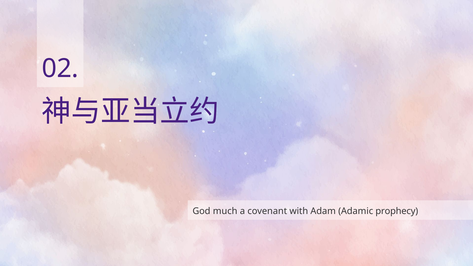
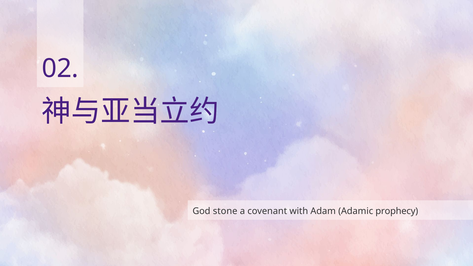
much: much -> stone (225, 211)
